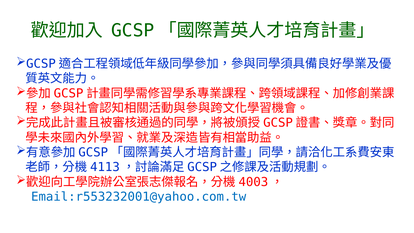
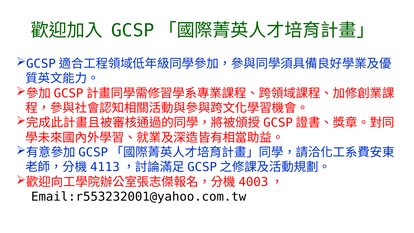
Email:r553232001@yahoo.com.tw colour: blue -> black (139, 197)
